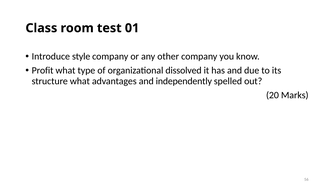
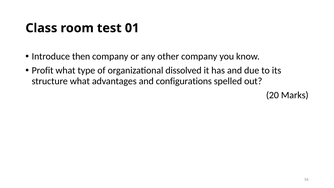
style: style -> then (81, 56)
independently: independently -> configurations (184, 81)
